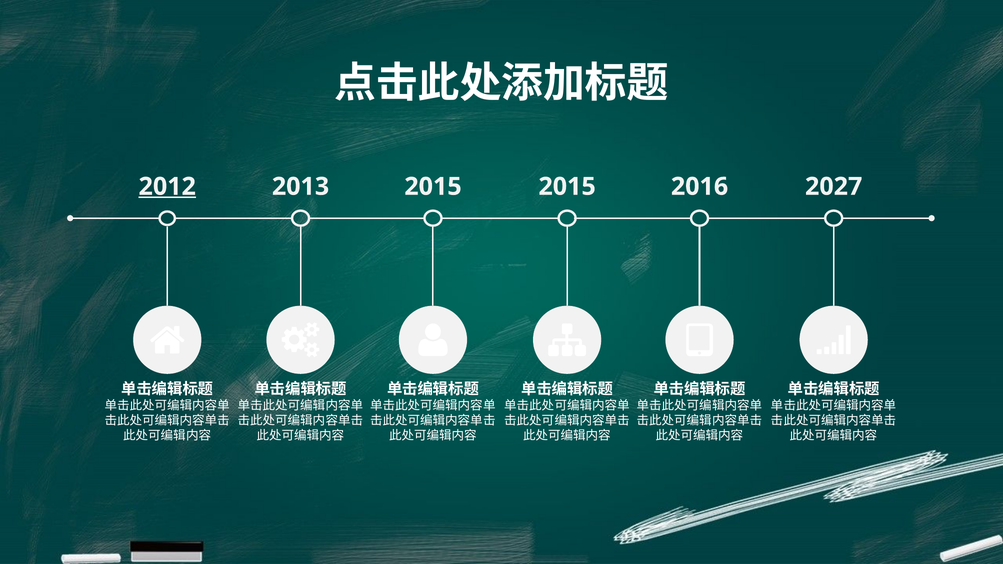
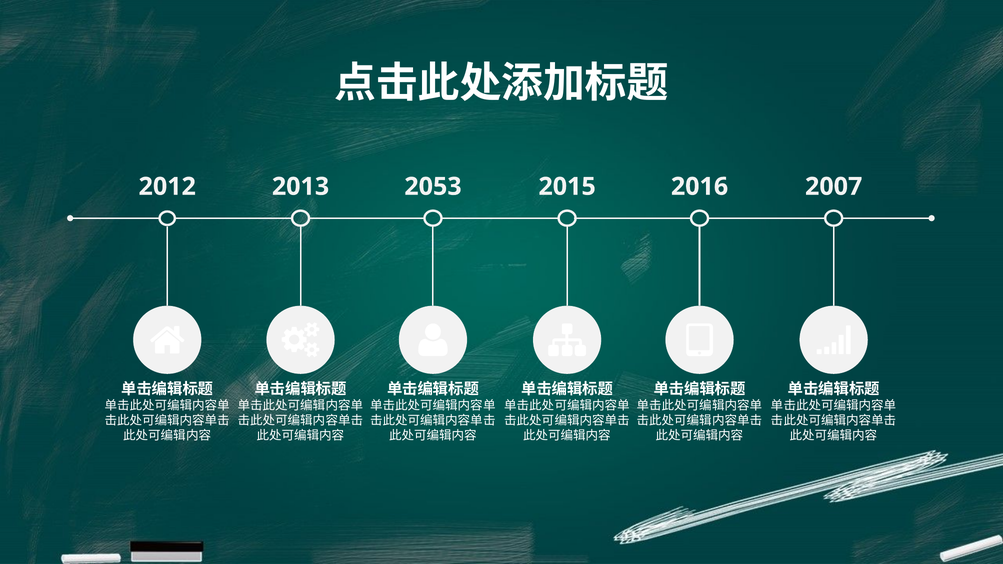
2012 underline: present -> none (167, 187)
2013 2015: 2015 -> 2053 (433, 187)
2027: 2027 -> 2007 (834, 187)
